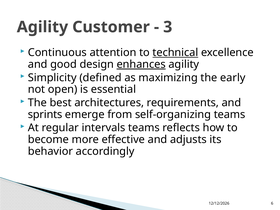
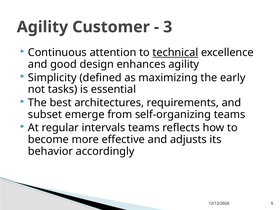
enhances underline: present -> none (141, 64)
open: open -> tasks (63, 89)
sprints: sprints -> subset (45, 114)
